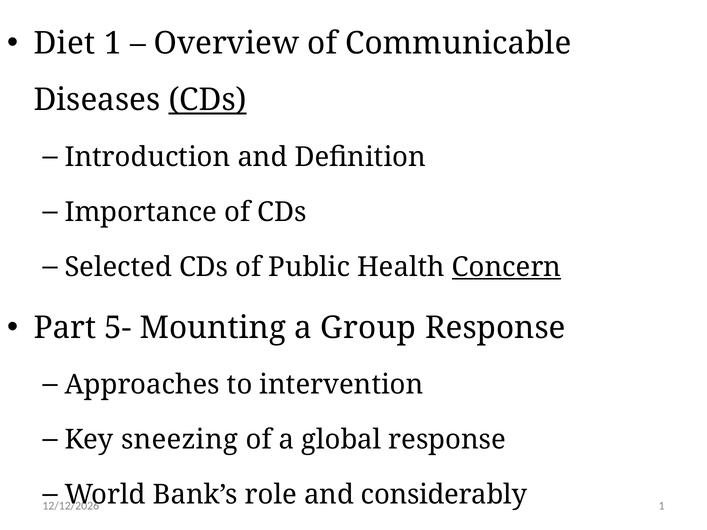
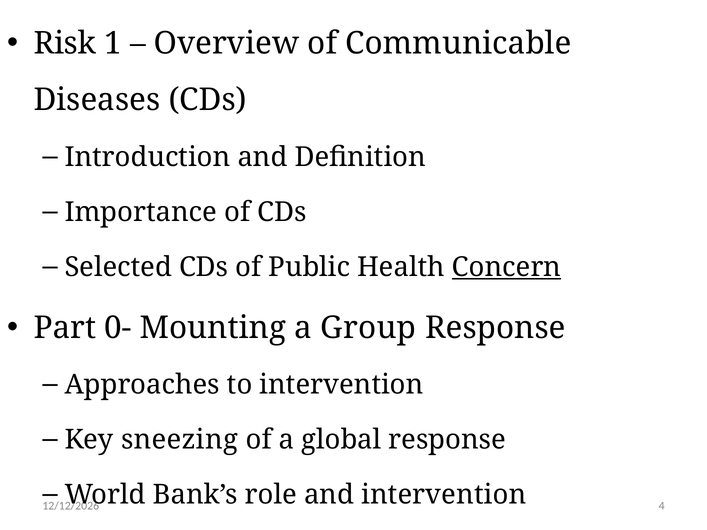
Diet: Diet -> Risk (65, 43)
CDs underline: present -> none (208, 100)
5-: 5- -> 0- (118, 328)
and considerably: considerably -> intervention (444, 495)
1: 1 -> 4 (662, 506)
